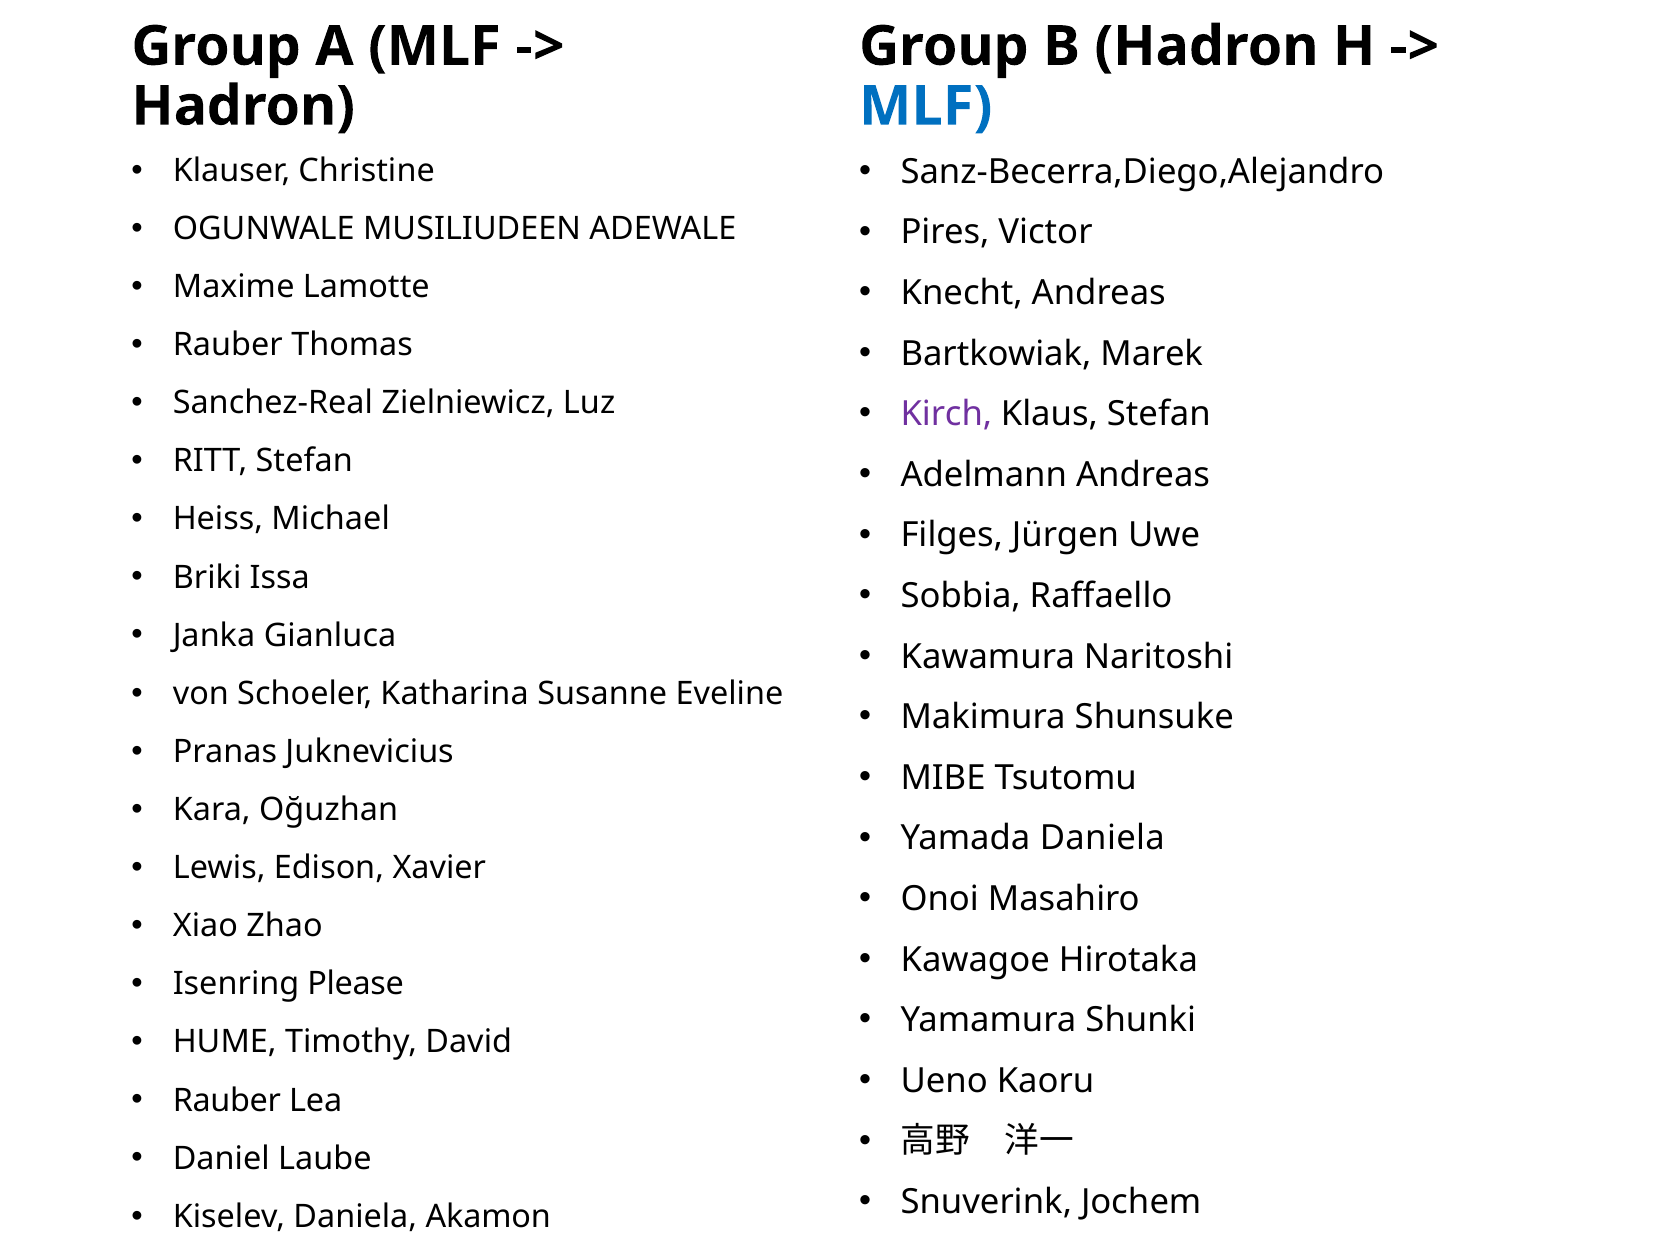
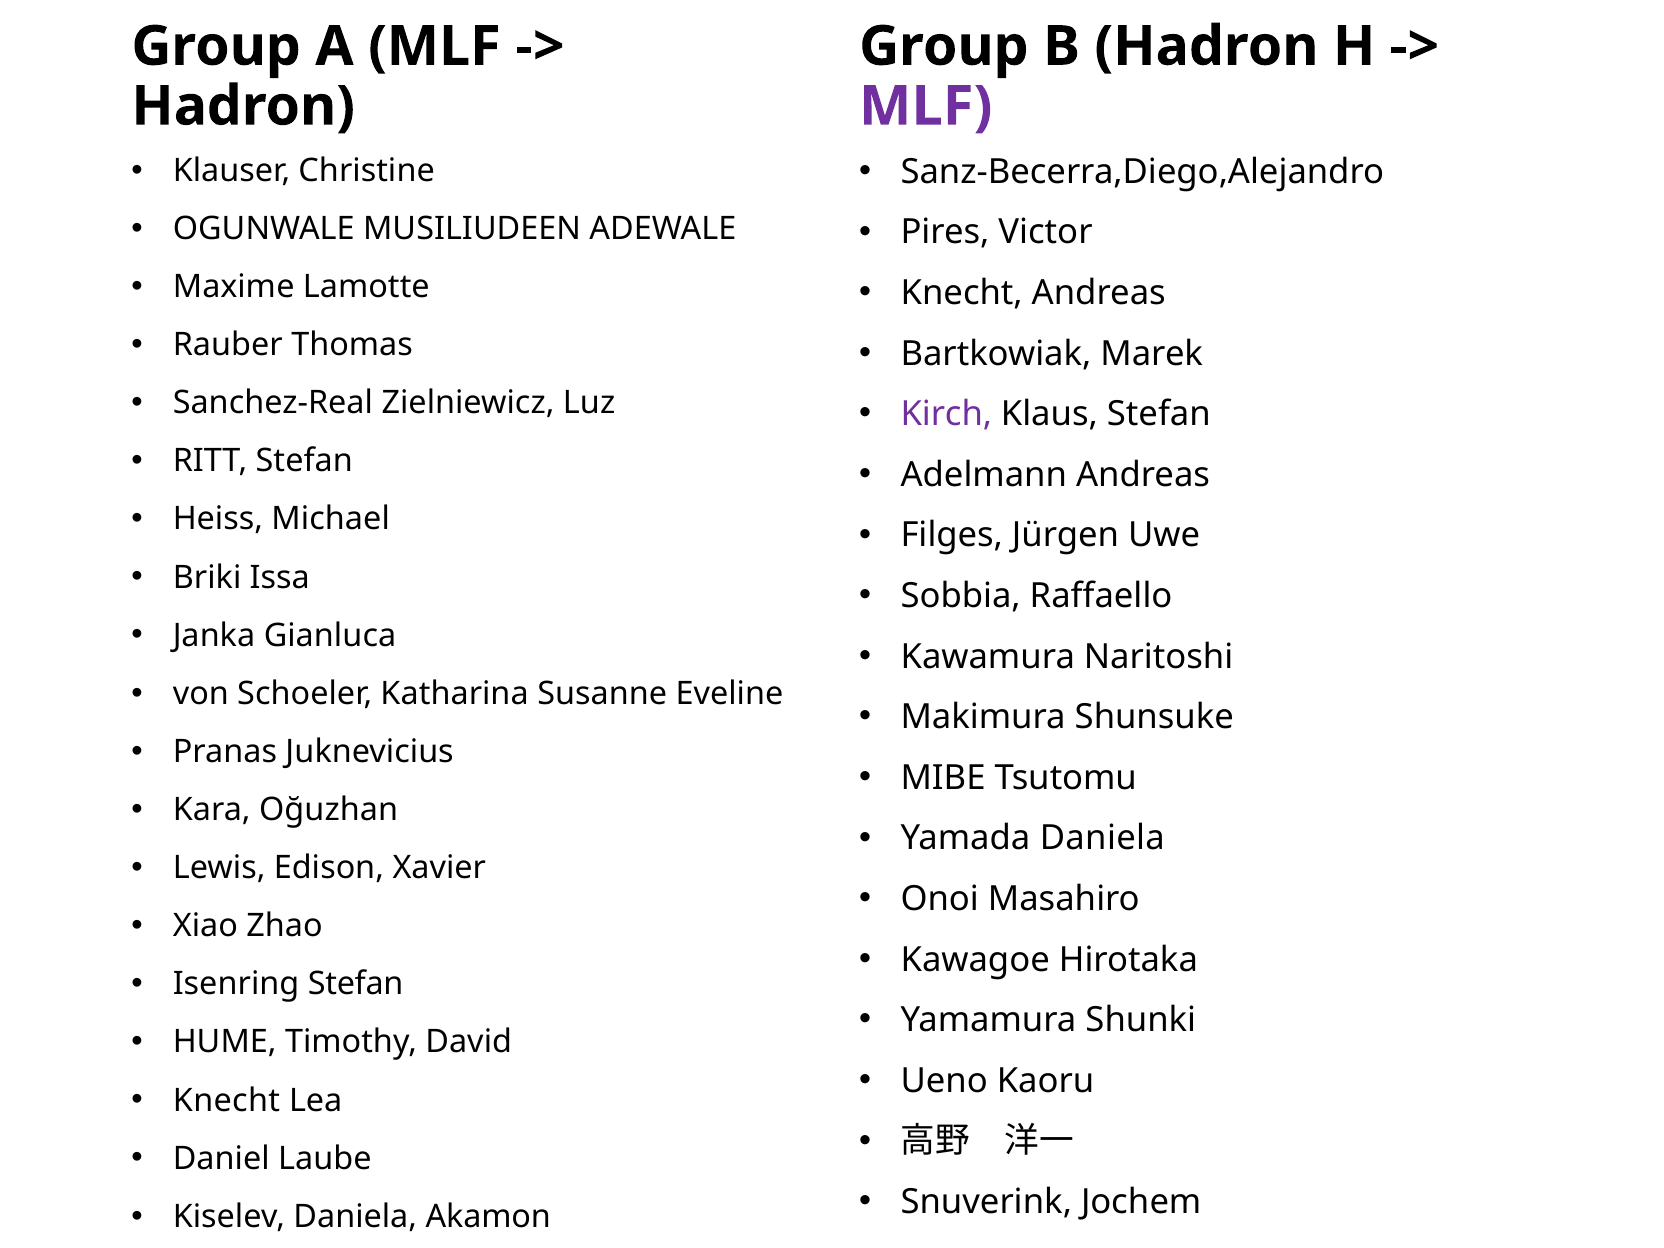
MLF colour: blue -> purple (926, 106)
Isenring Please: Please -> Stefan (356, 984)
Rauber: Rauber -> Knecht (227, 1100)
